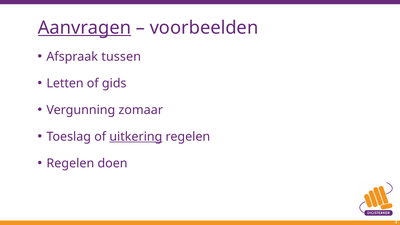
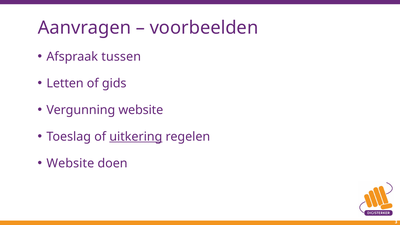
Aanvragen underline: present -> none (84, 28)
Vergunning zomaar: zomaar -> website (141, 110)
Regelen: Regelen -> Website (70, 163)
